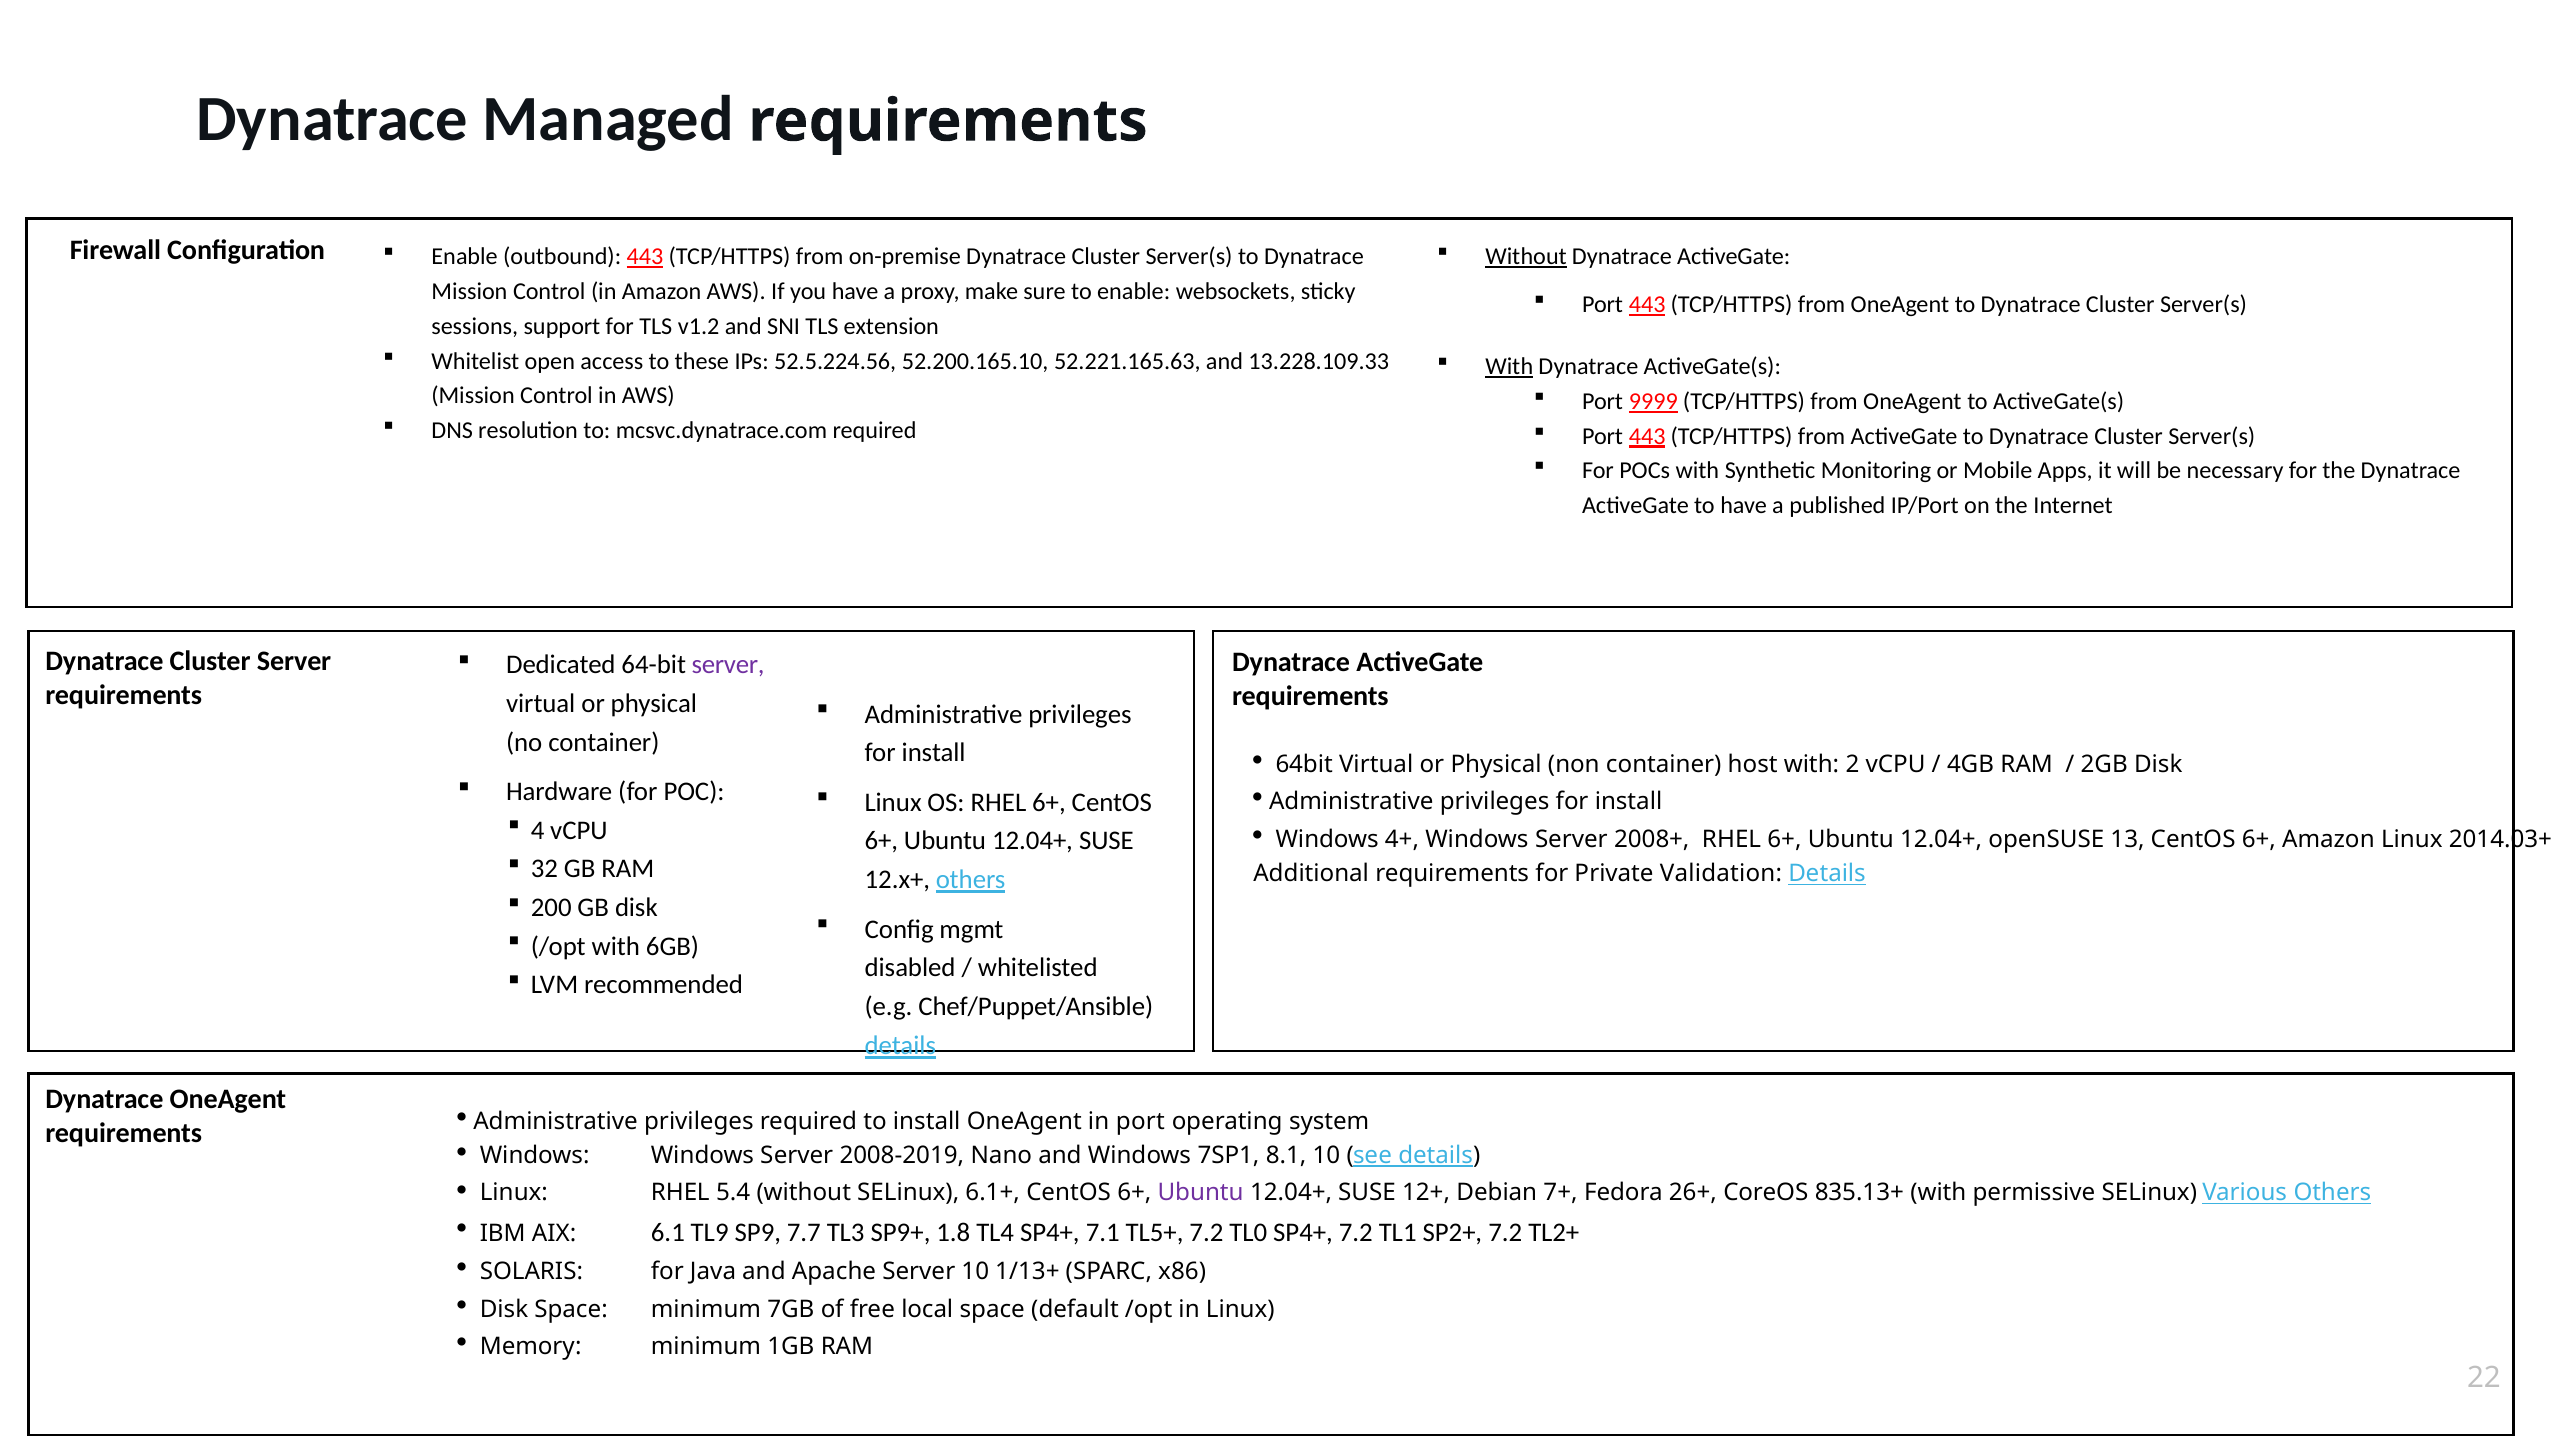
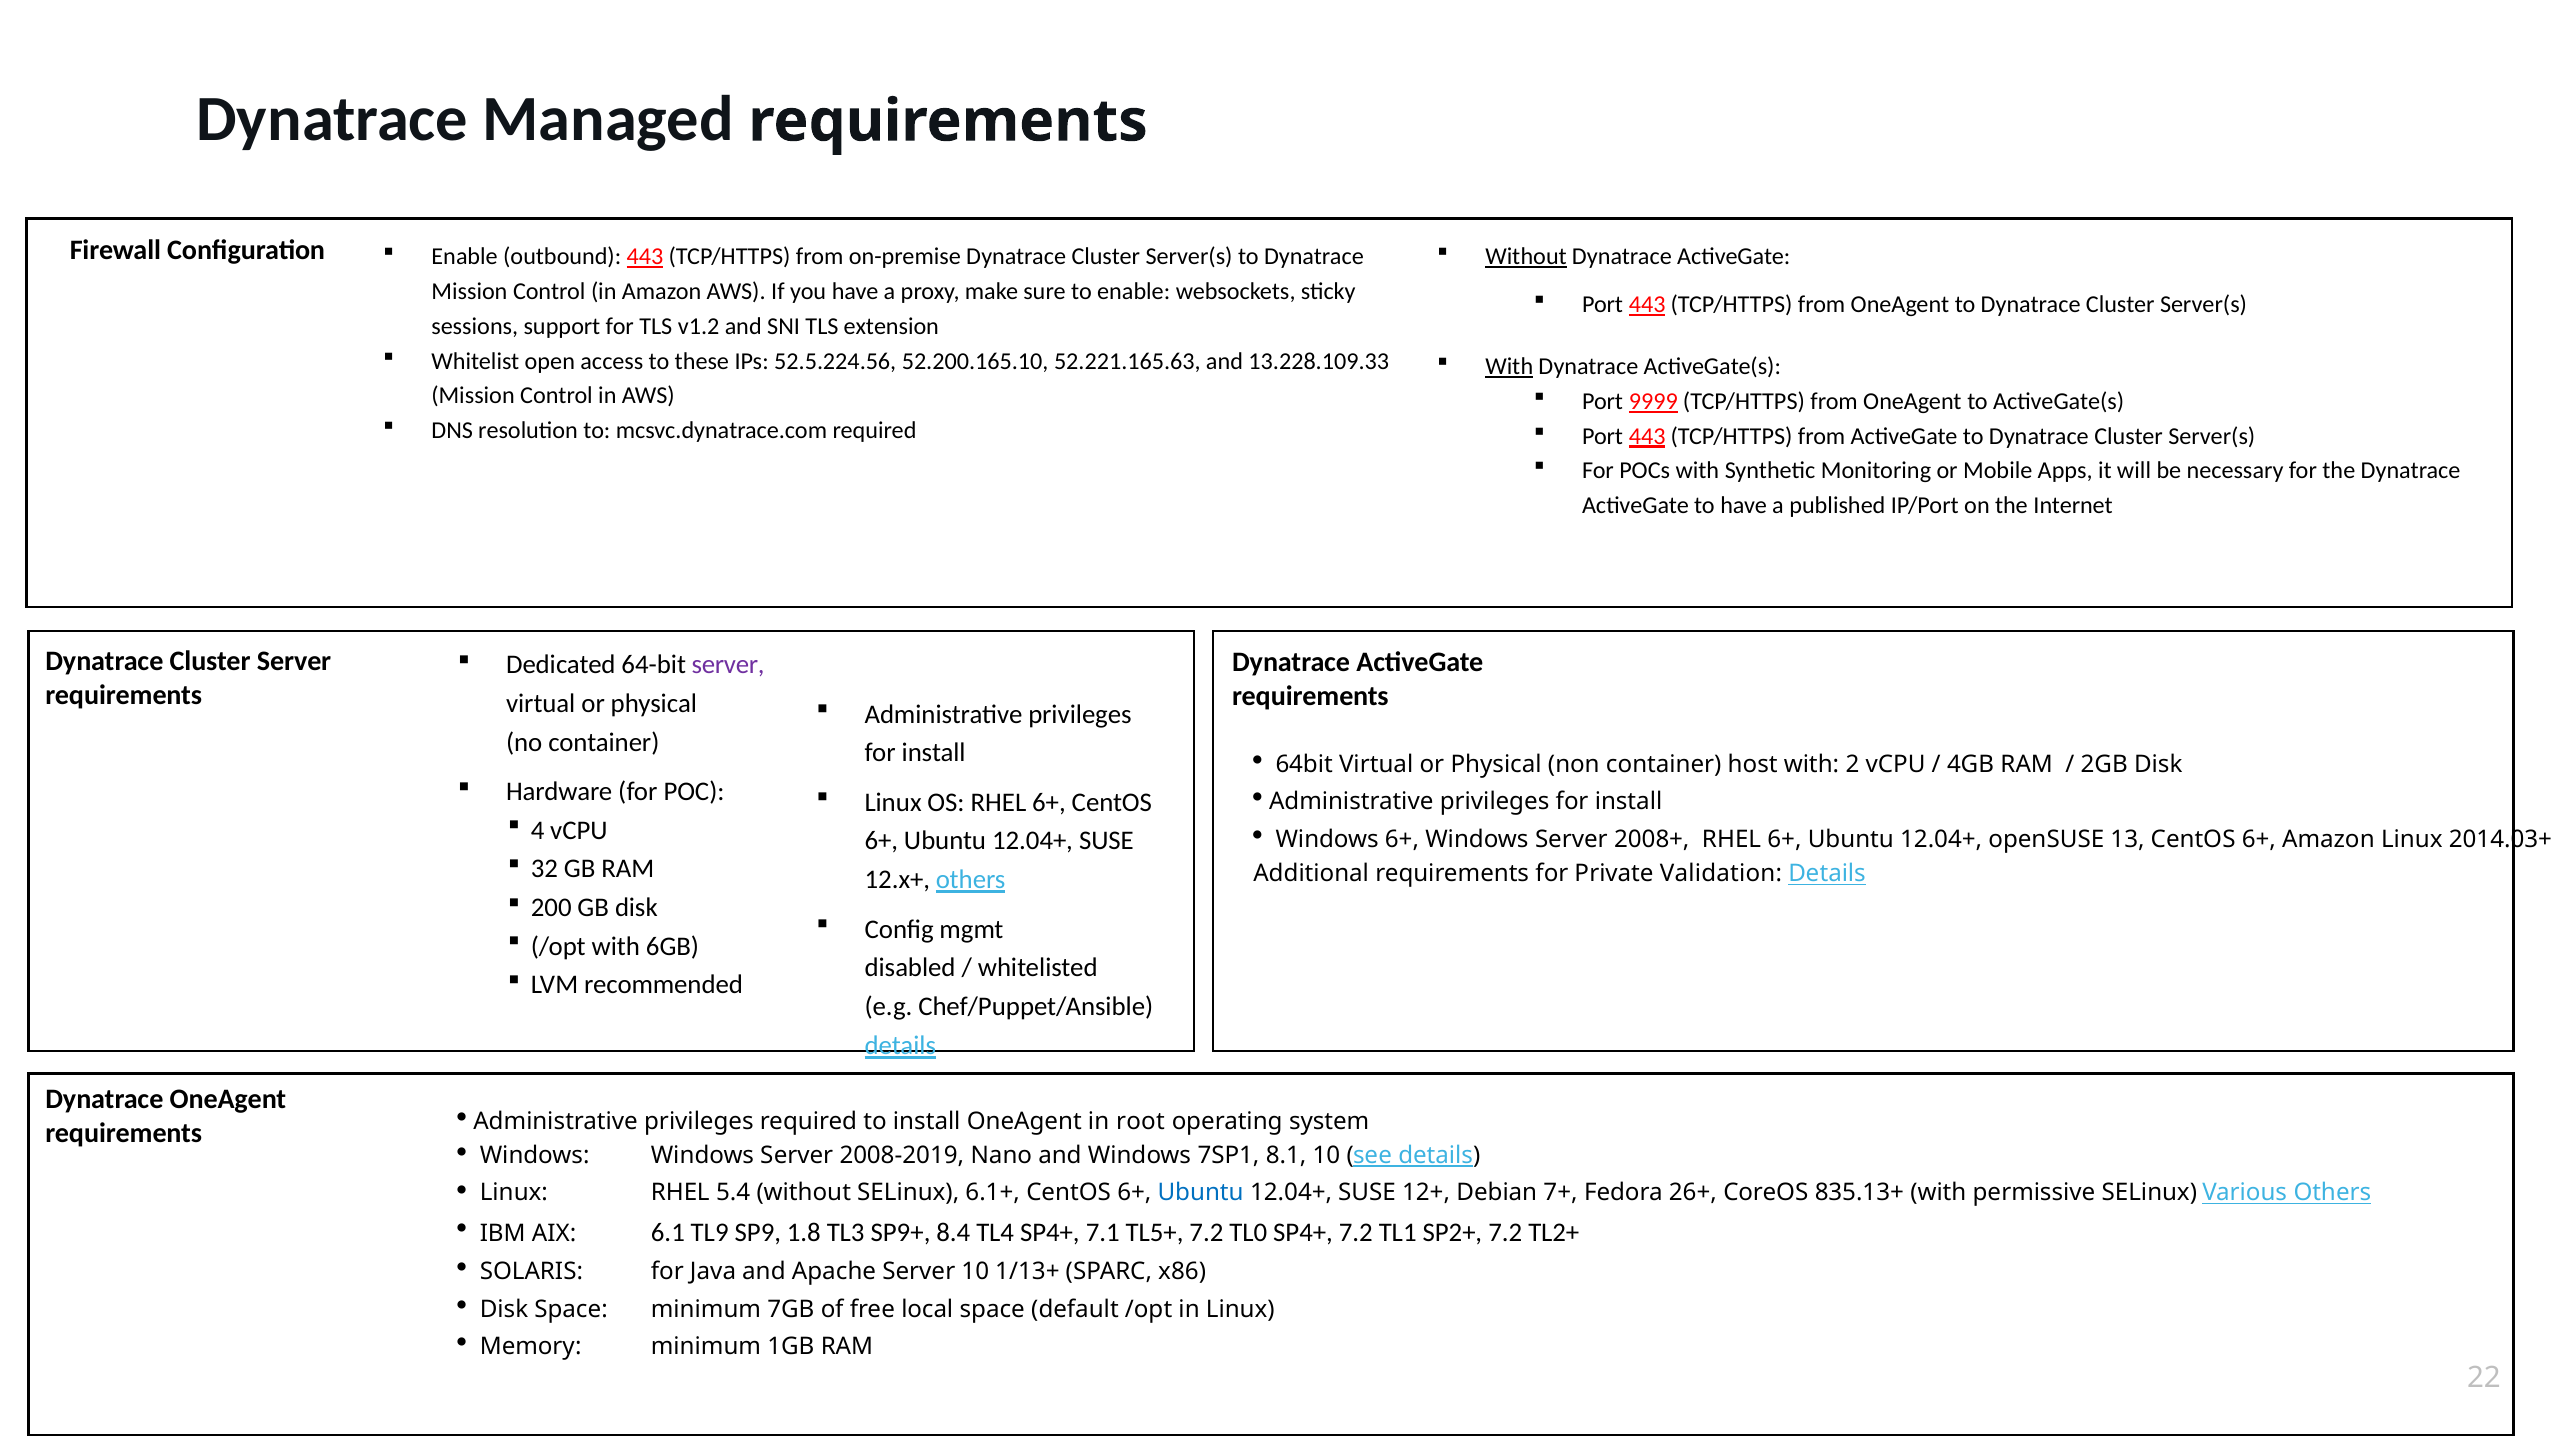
Windows 4+: 4+ -> 6+ (1402, 840)
in port: port -> root (1140, 1121)
Ubuntu colour: purple -> blue (1201, 1193)
7.7: 7.7 -> 1.8 (804, 1233)
1.8: 1.8 -> 8.4 (953, 1233)
